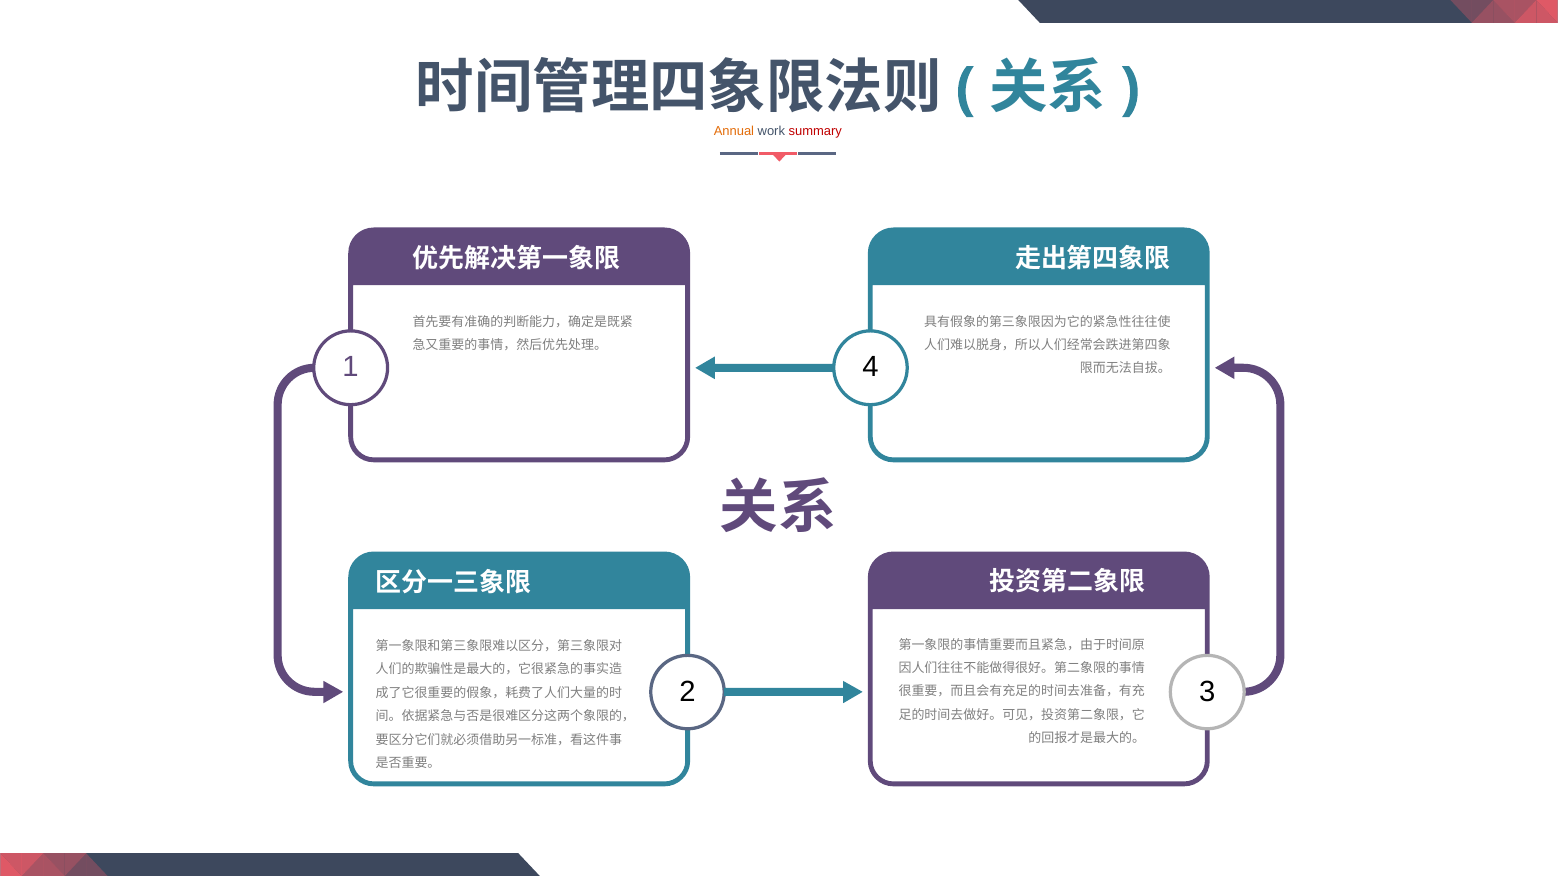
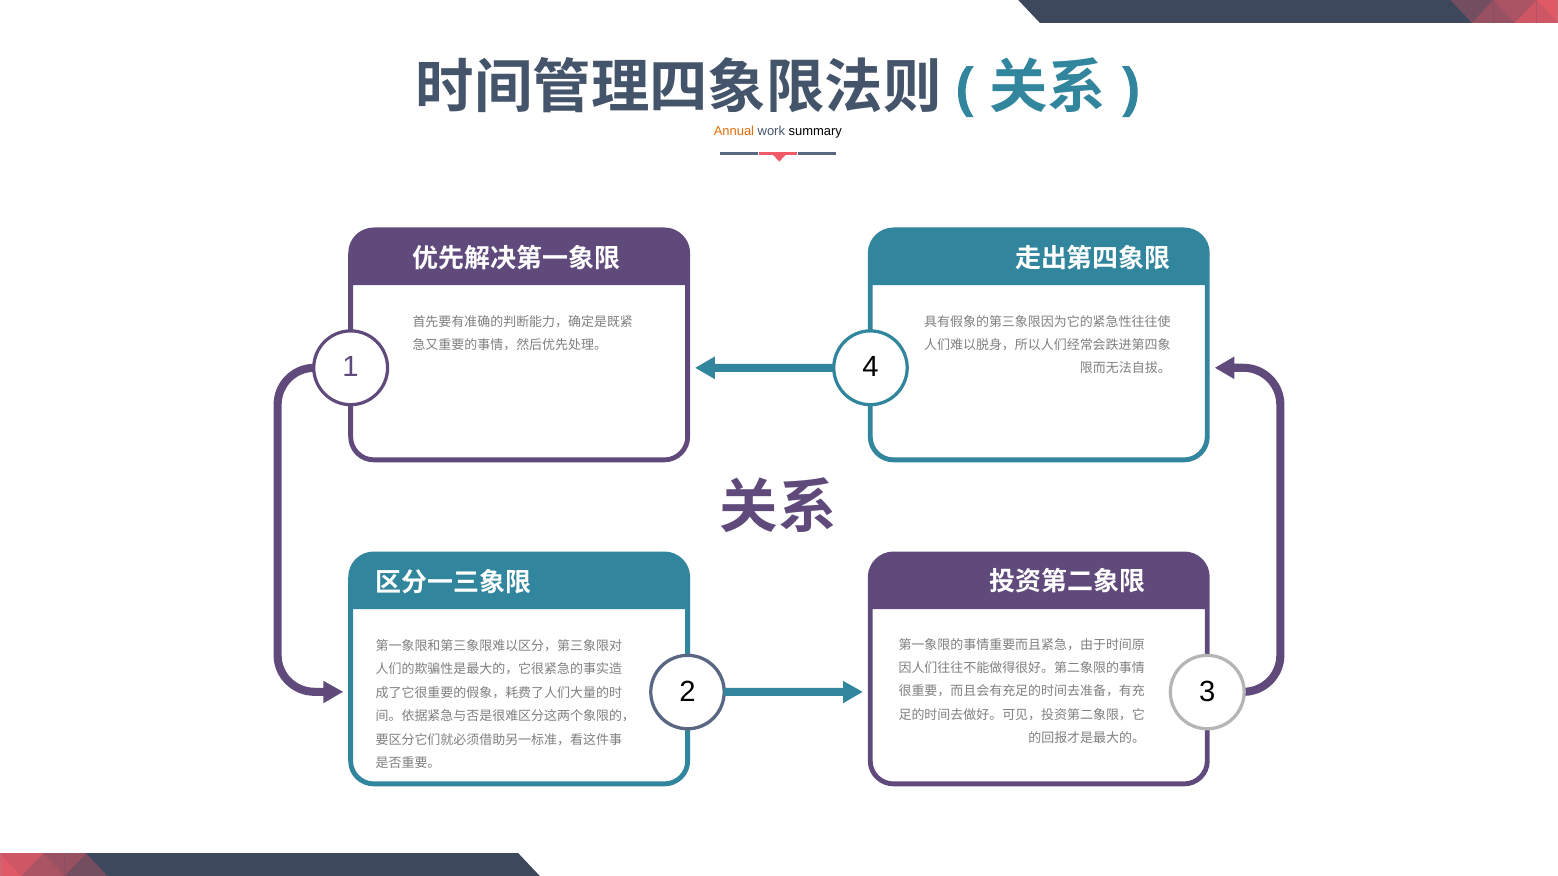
summary colour: red -> black (815, 132)
